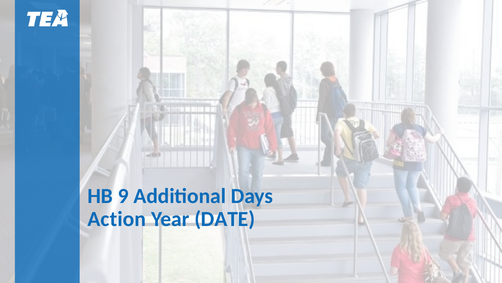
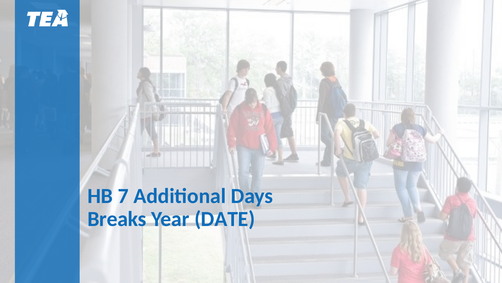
9: 9 -> 7 (123, 196)
Action: Action -> Breaks (117, 219)
